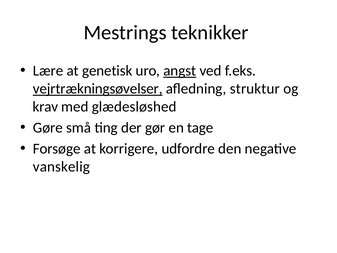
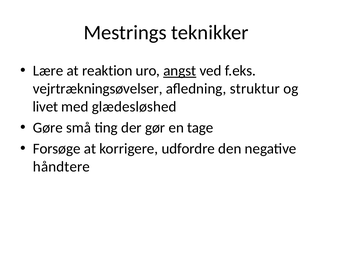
genetisk: genetisk -> reaktion (107, 71)
vejrtrækningsøvelser underline: present -> none (98, 89)
krav: krav -> livet (45, 107)
vanskelig: vanskelig -> håndtere (61, 167)
